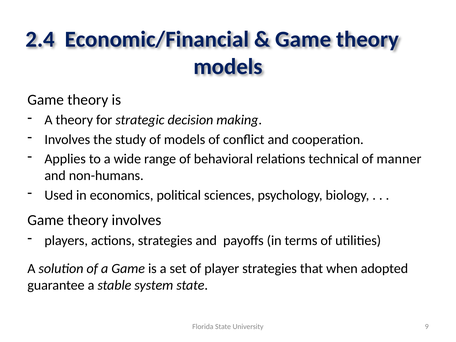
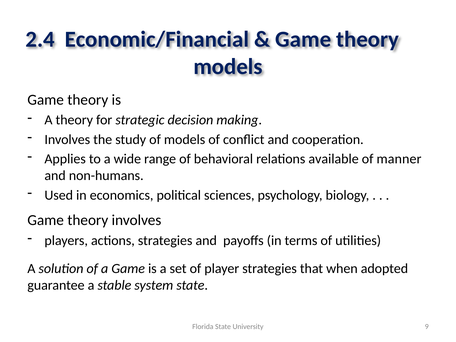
technical: technical -> available (334, 159)
